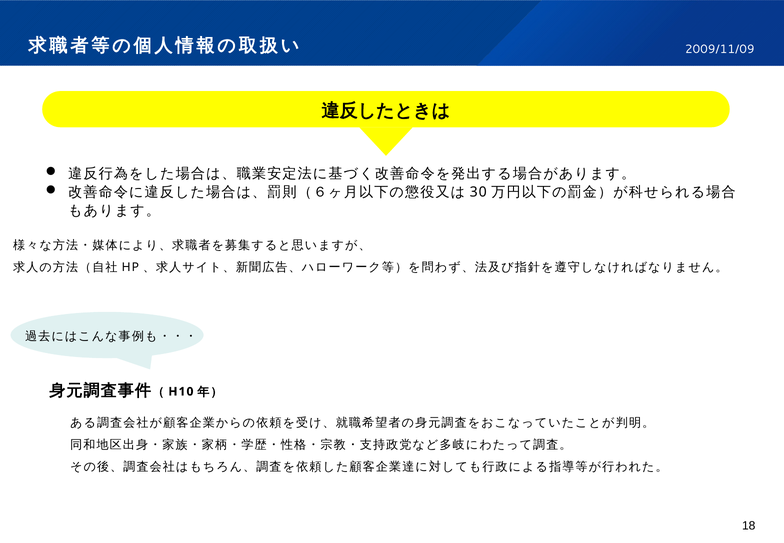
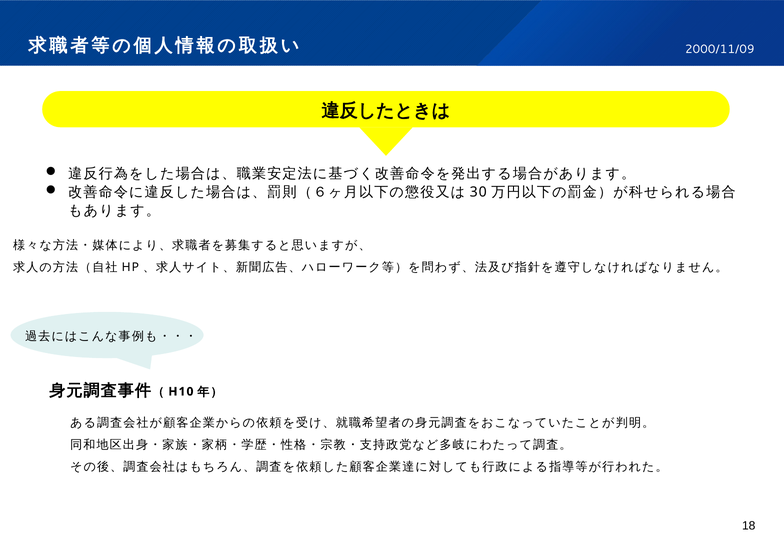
2009/11/09: 2009/11/09 -> 2000/11/09 (720, 49)
